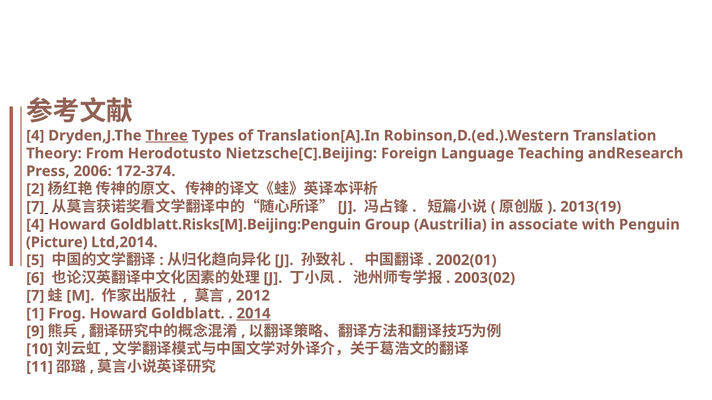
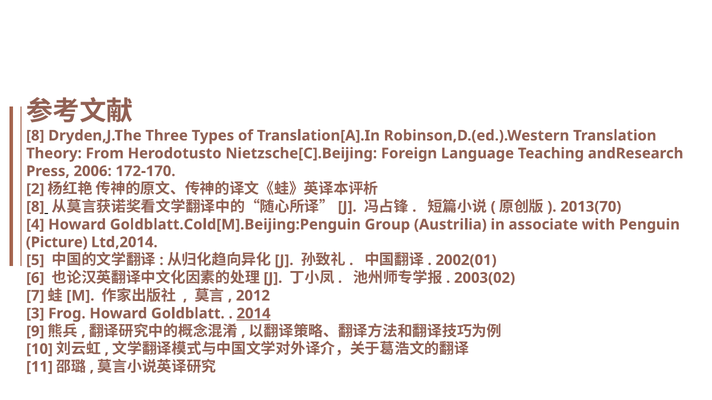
4: 4 -> 8 (35, 136)
Three underline: present -> none (167, 136)
172-374: 172-374 -> 172-170 (146, 171)
7: 7 -> 8 (35, 207)
2013(19: 2013(19 -> 2013(70 (591, 207)
Goldblatt.Risks[M].Beijing:Penguin: Goldblatt.Risks[M].Beijing:Penguin -> Goldblatt.Cold[M].Beijing:Penguin (235, 225)
1: 1 -> 3 (35, 314)
